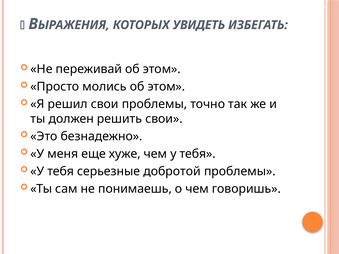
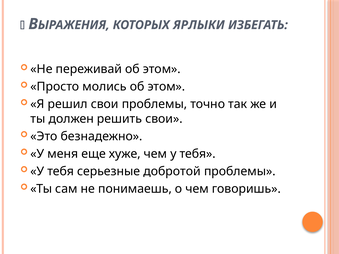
УВИДЕТЬ: УВИДЕТЬ -> ЯРЛЫКИ (199, 25)
